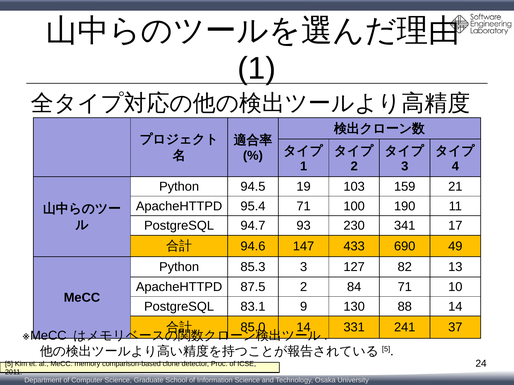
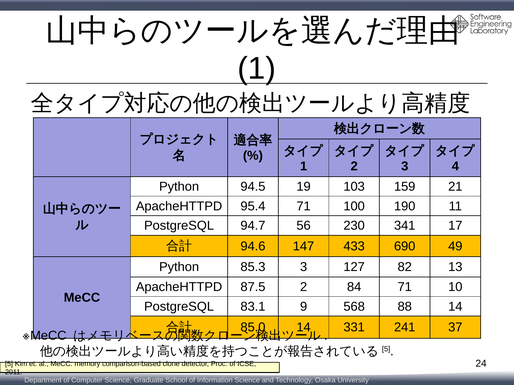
93: 93 -> 56 (304, 226)
130: 130 -> 568 (354, 307)
